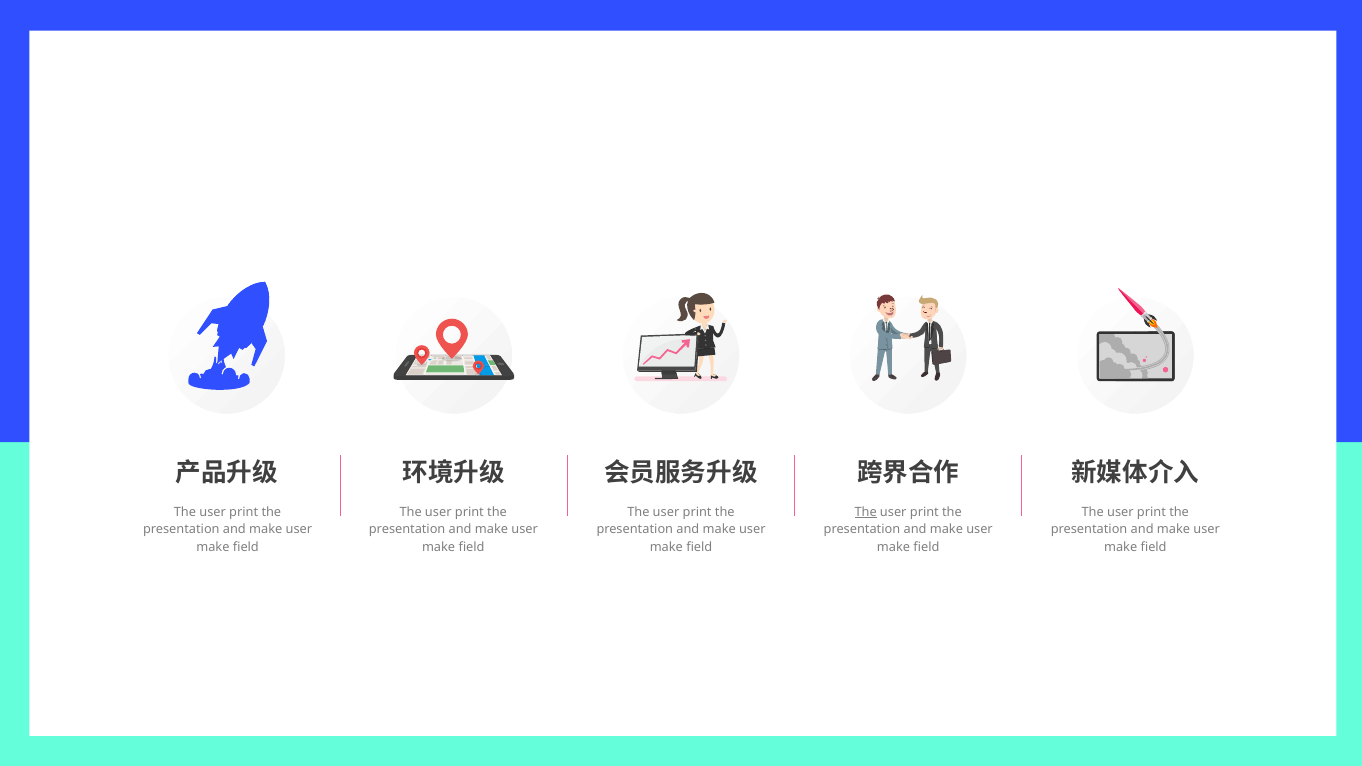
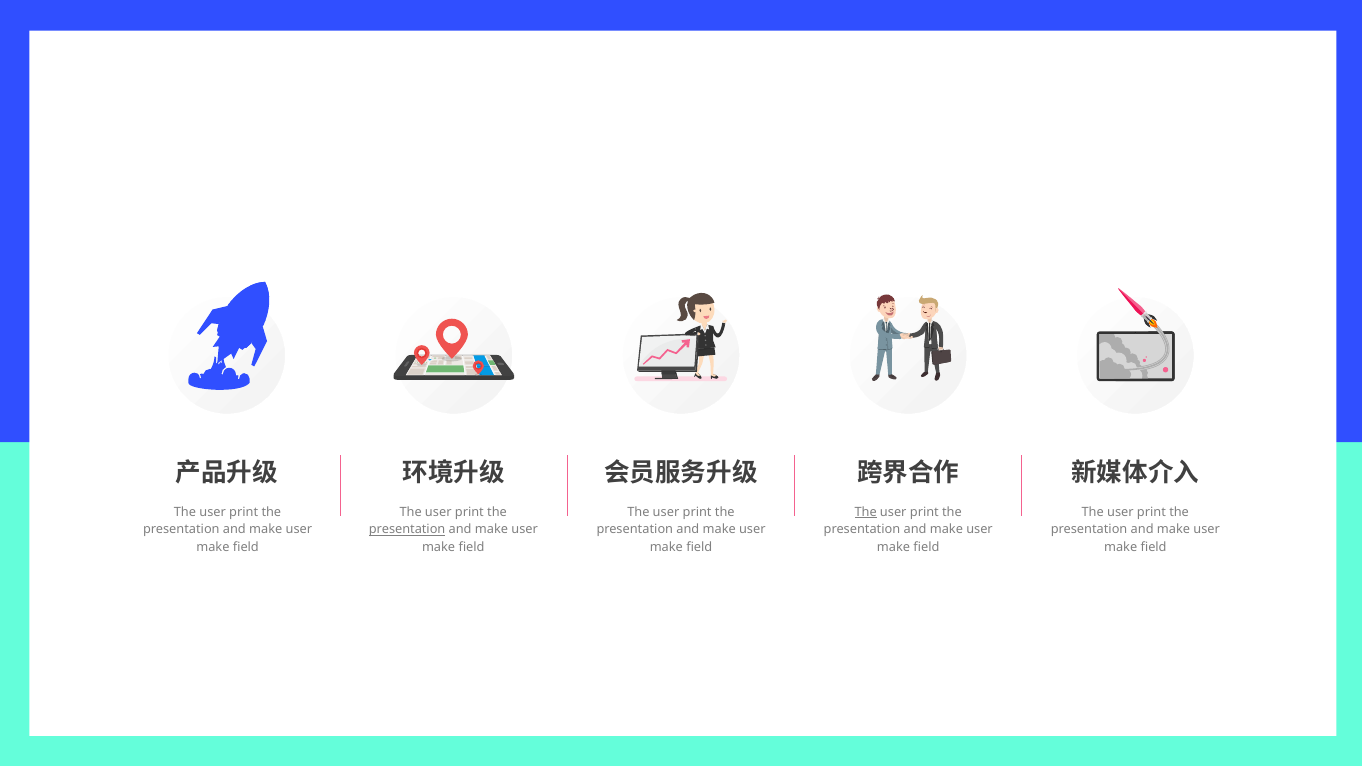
presentation underline: none -> present (407, 529)
